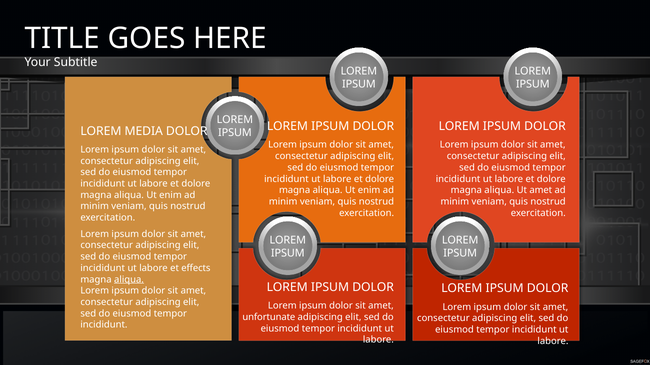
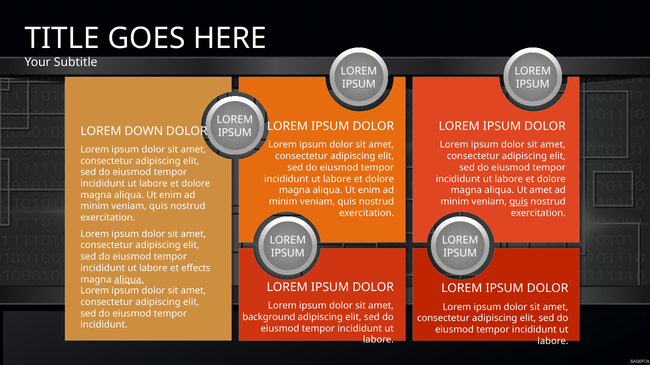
MEDIA: MEDIA -> DOWN (144, 131)
quis underline: none -> present (519, 202)
unfortunate: unfortunate -> background (269, 318)
